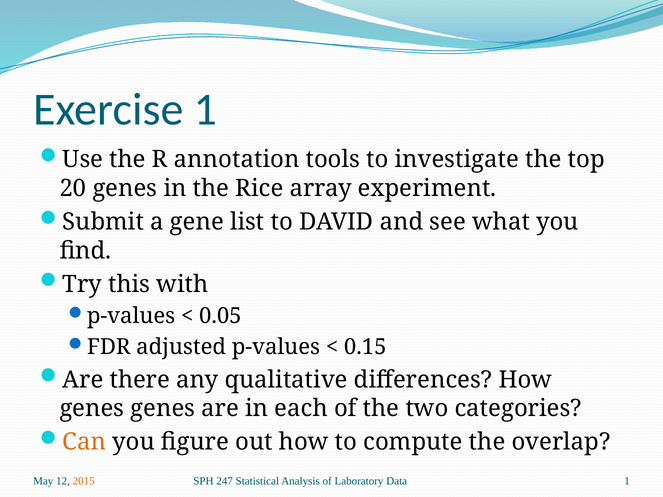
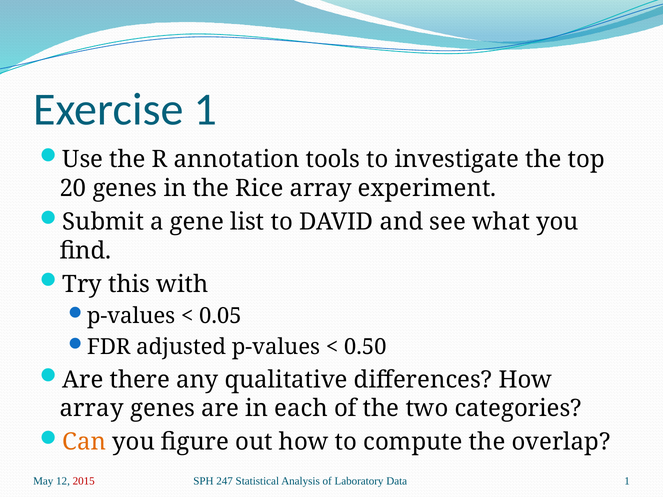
0.15: 0.15 -> 0.50 (365, 347)
genes: genes -> array (92, 409)
2015 colour: orange -> red (84, 481)
